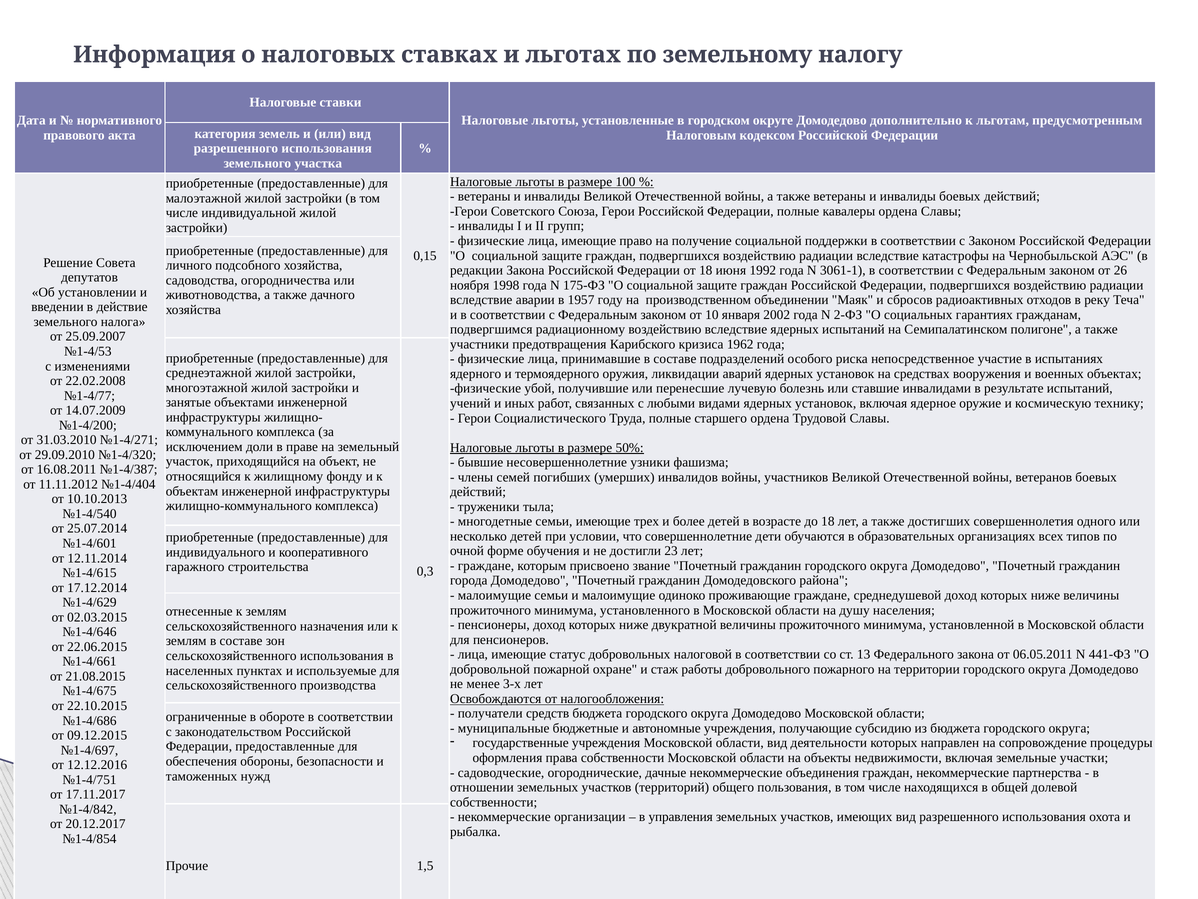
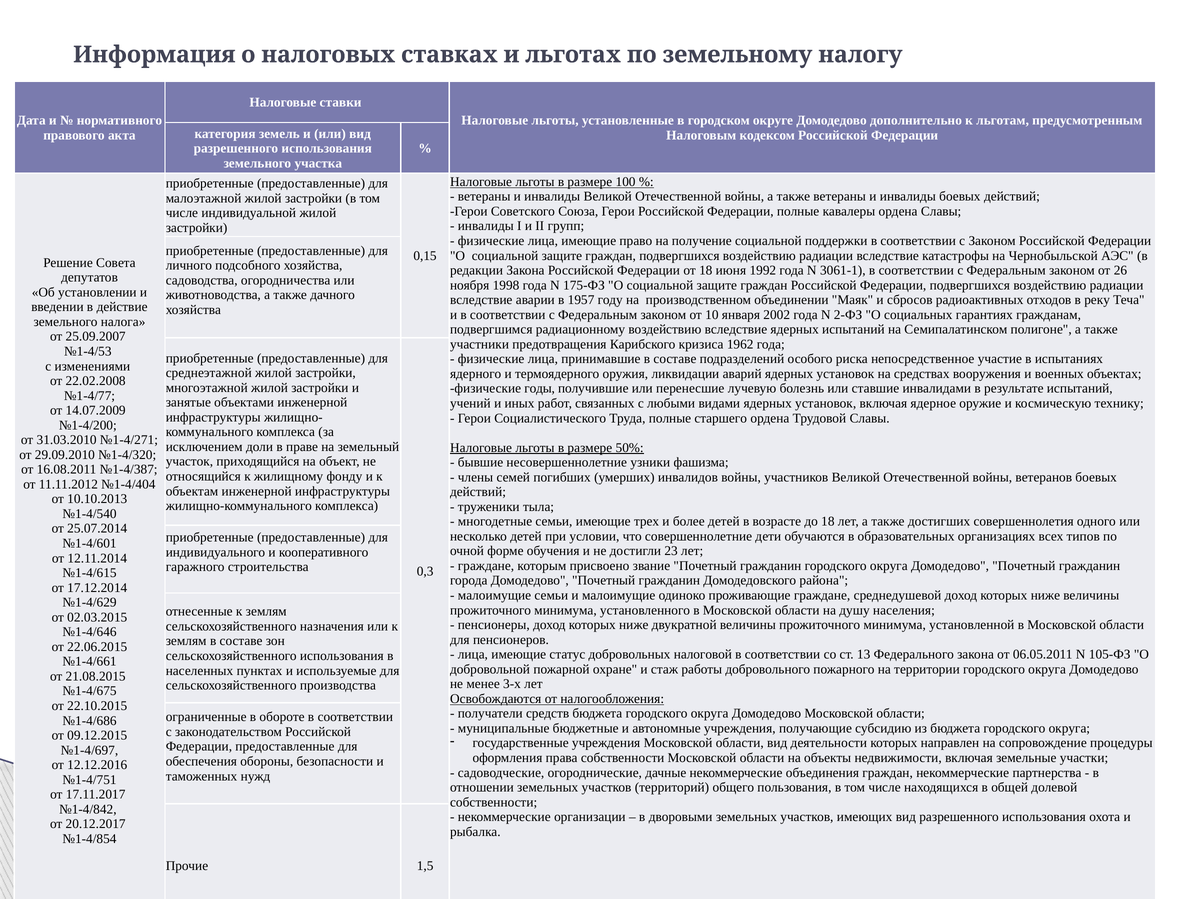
убой: убой -> годы (540, 388)
441-ФЗ: 441-ФЗ -> 105-ФЗ (1110, 654)
управления: управления -> дворовыми (681, 816)
